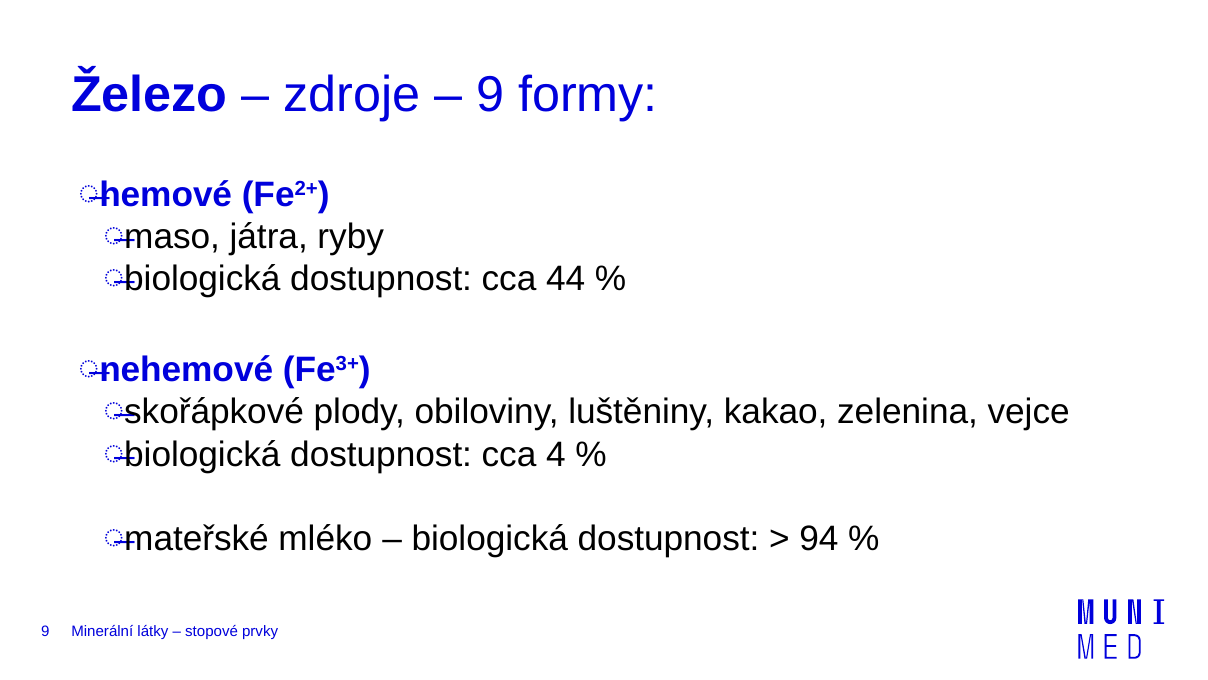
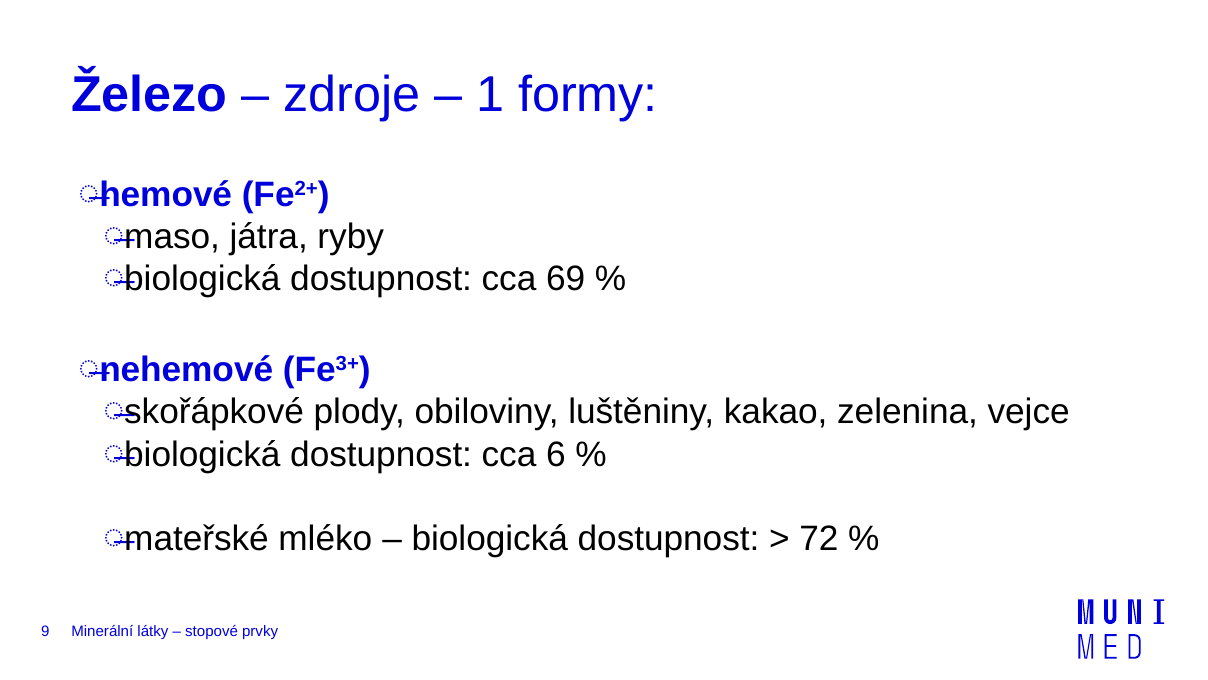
9: 9 -> 1 (490, 95)
44: 44 -> 69 (566, 279)
4: 4 -> 6 (556, 454)
94: 94 -> 72 (819, 539)
